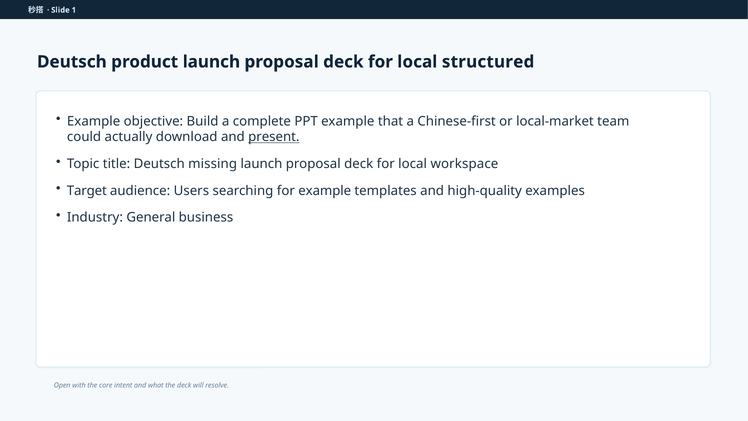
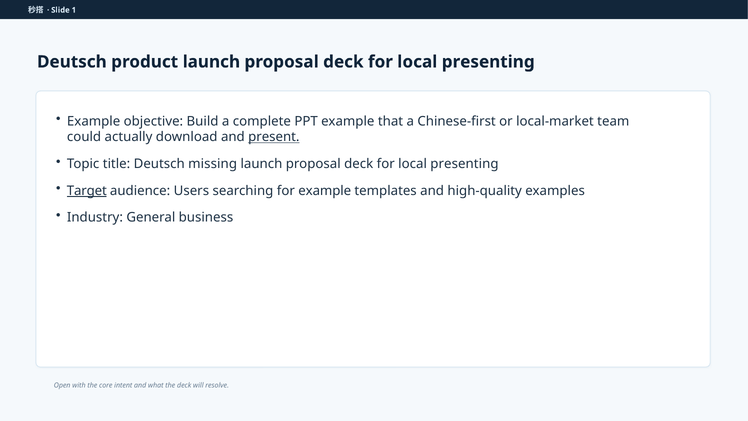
structured: structured -> presenting (488, 62)
workspace: workspace -> presenting (464, 164)
Target underline: none -> present (87, 191)
